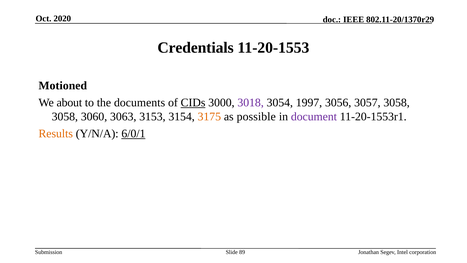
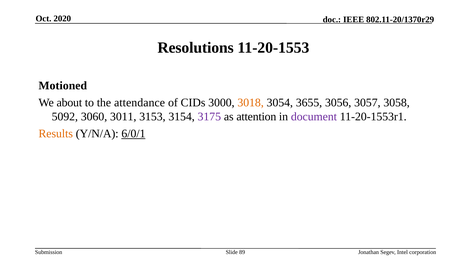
Credentials: Credentials -> Resolutions (196, 48)
documents: documents -> attendance (140, 102)
CIDs underline: present -> none (193, 102)
3018 colour: purple -> orange (251, 102)
1997: 1997 -> 3655 (309, 102)
3058: 3058 -> 5092 (65, 116)
3063: 3063 -> 3011 (123, 116)
3175 colour: orange -> purple (209, 116)
possible: possible -> attention (256, 116)
